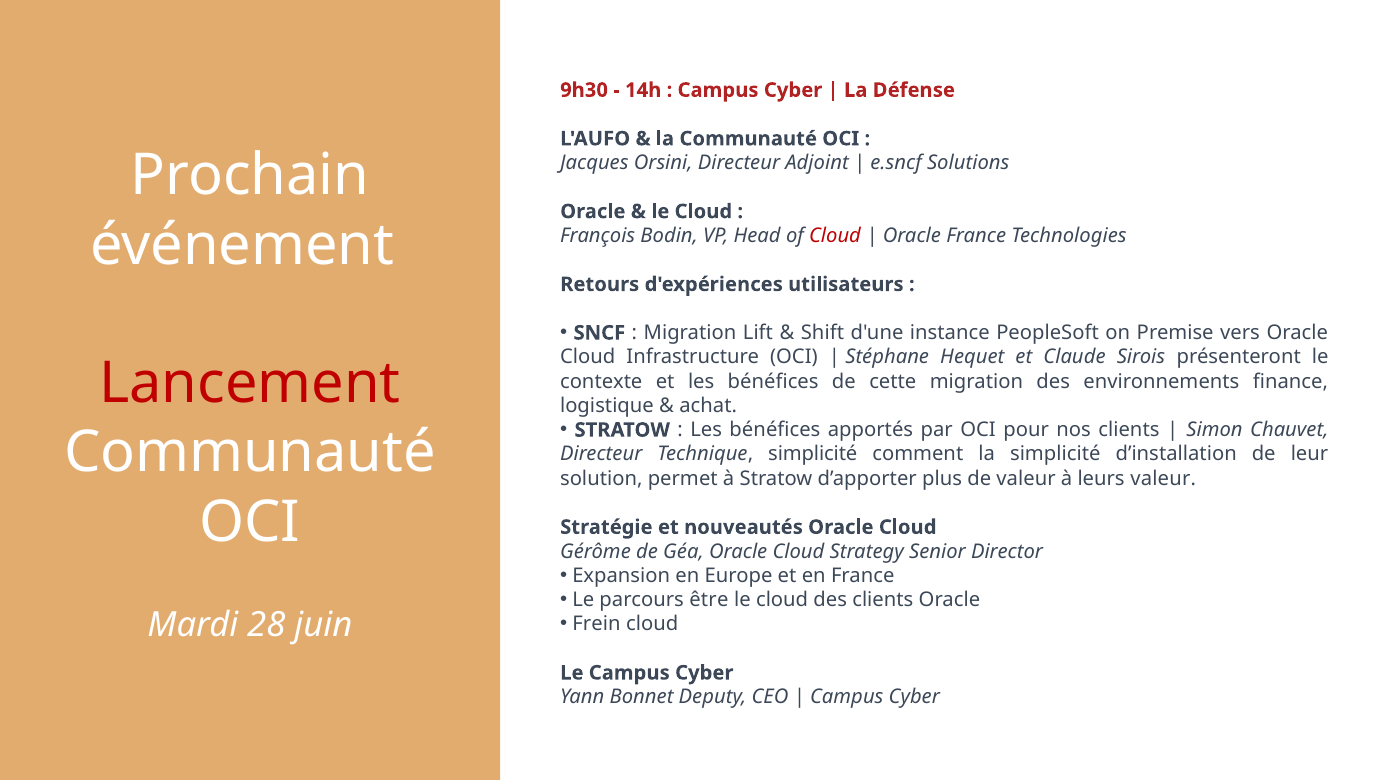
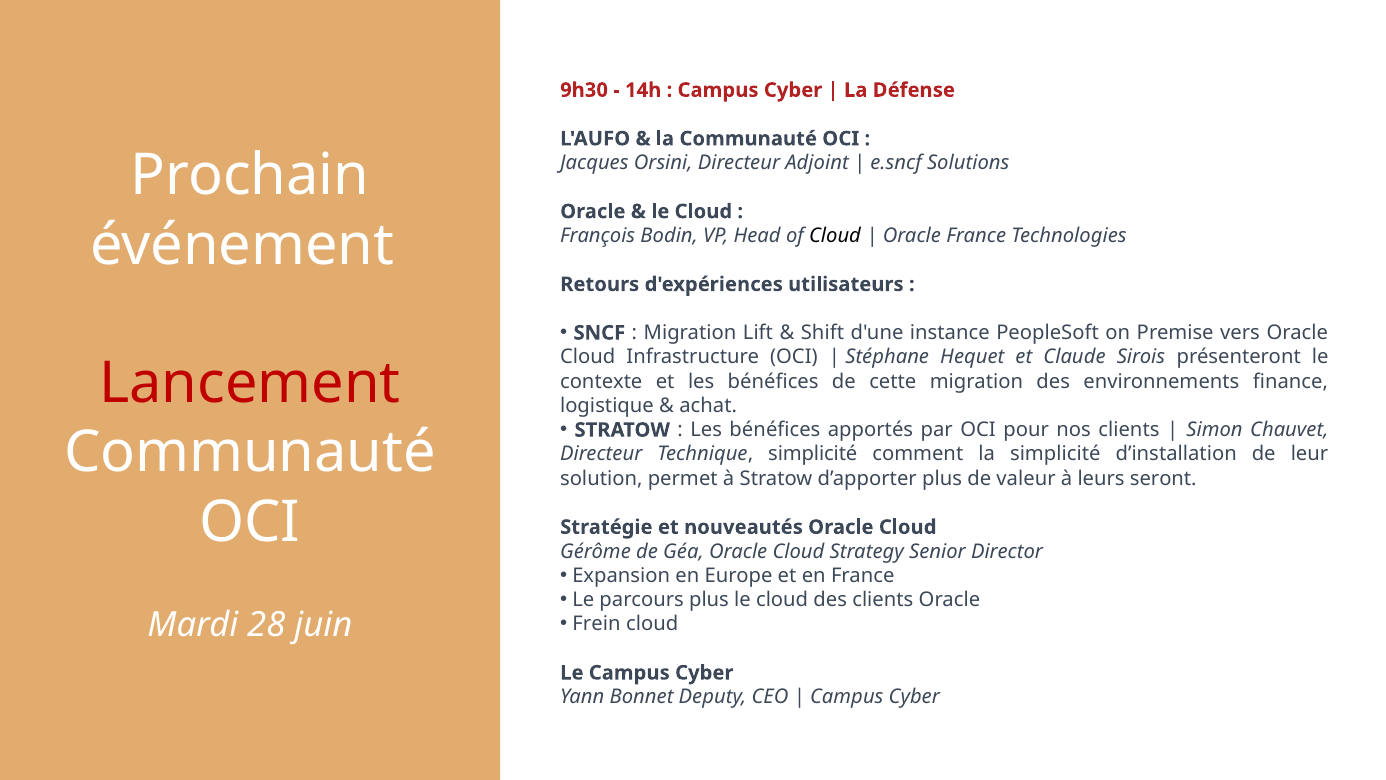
Cloud colour: red -> black (835, 236)
leurs valeur: valeur -> seront (1163, 478)
parcours être: être -> plus (709, 600)
